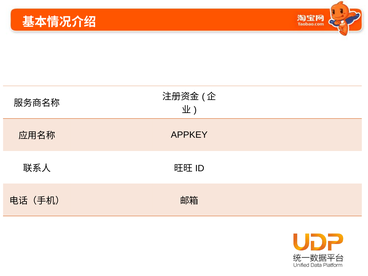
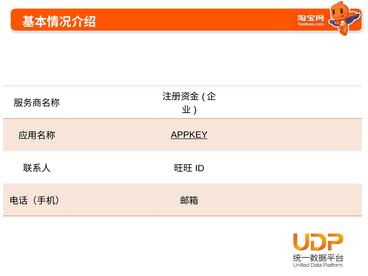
APPKEY underline: none -> present (189, 135)
